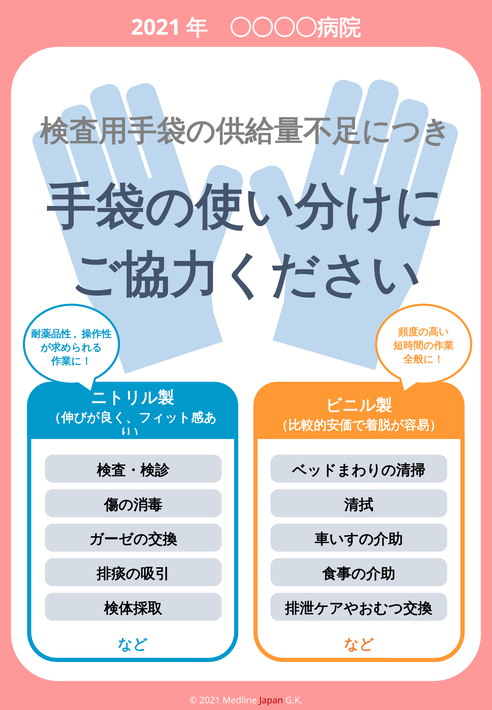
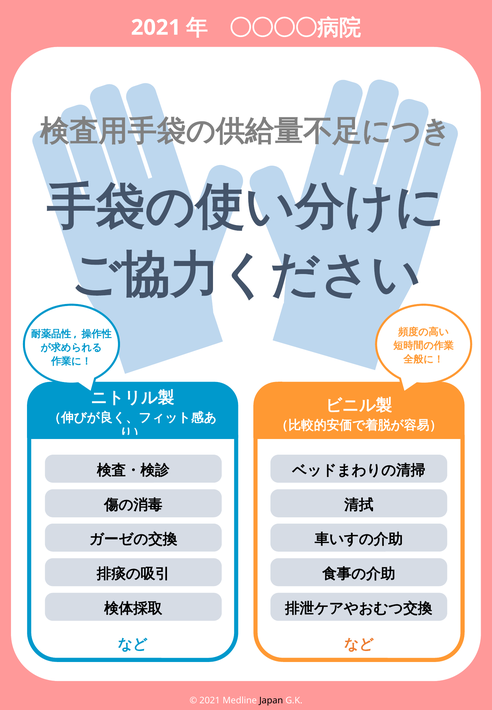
Japan colour: red -> black (271, 701)
